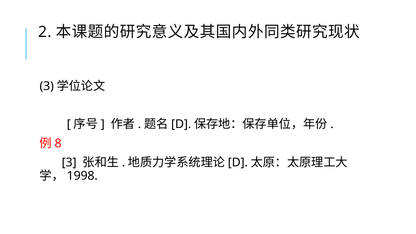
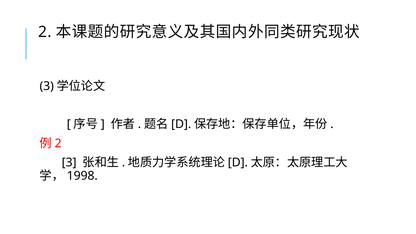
8: 8 -> 2 (58, 143)
